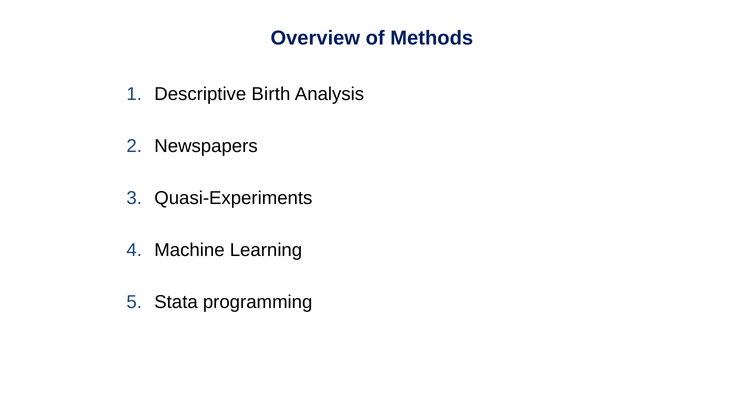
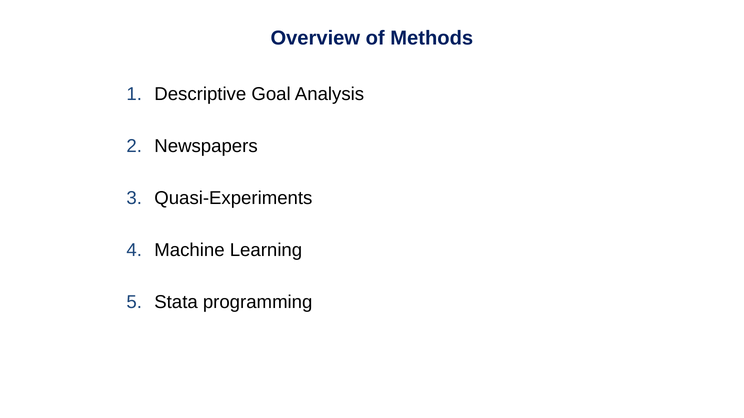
Birth: Birth -> Goal (271, 94)
